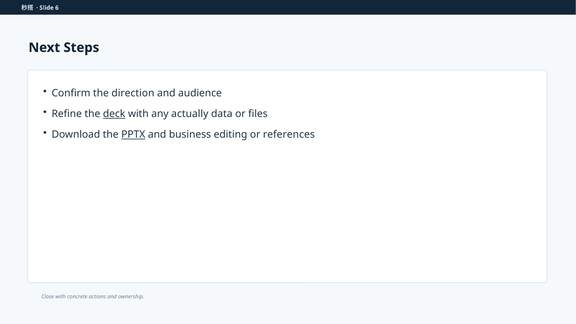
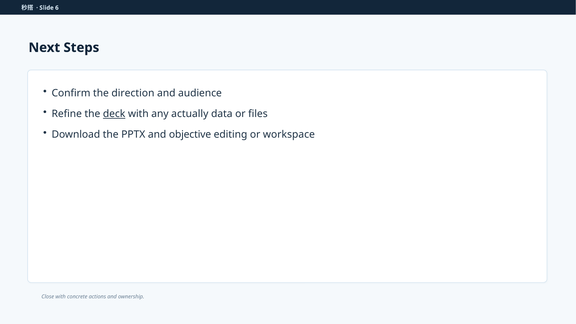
PPTX underline: present -> none (133, 135)
business: business -> objective (190, 135)
references: references -> workspace (289, 135)
